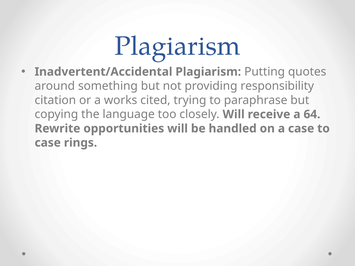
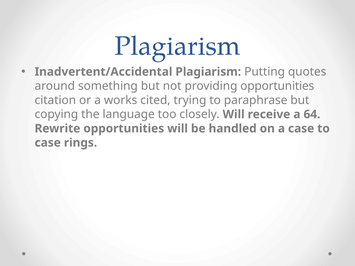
providing responsibility: responsibility -> opportunities (277, 86)
